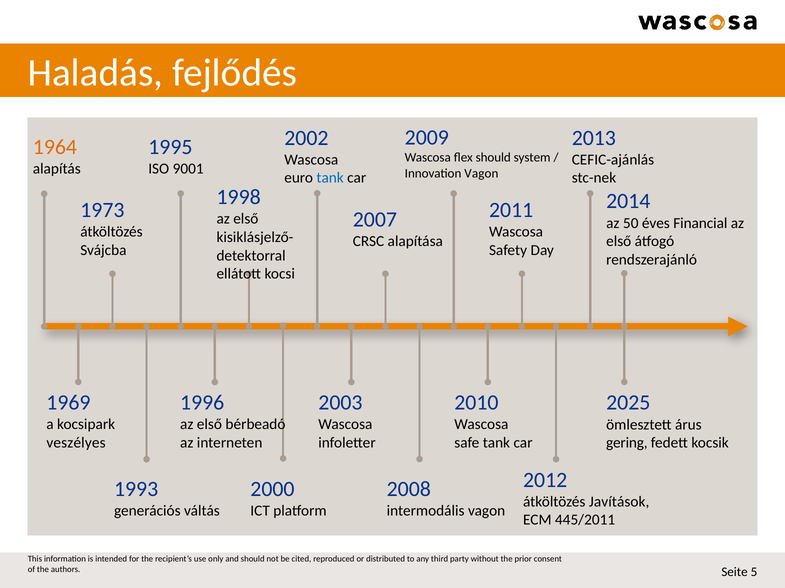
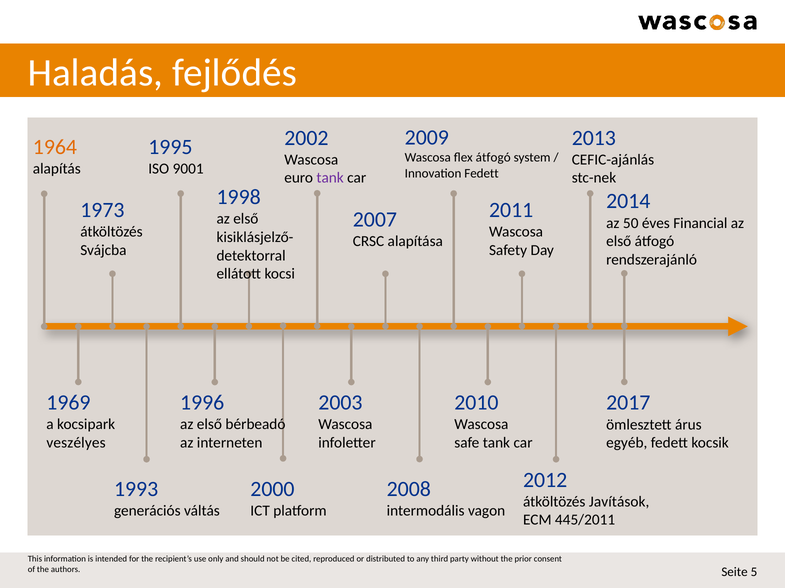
flex should: should -> átfogó (493, 158)
Innovation Vagon: Vagon -> Fedett (481, 174)
tank colour: blue -> purple (330, 178)
2025: 2025 -> 2017 (628, 403)
gering: gering -> egyéb (627, 443)
